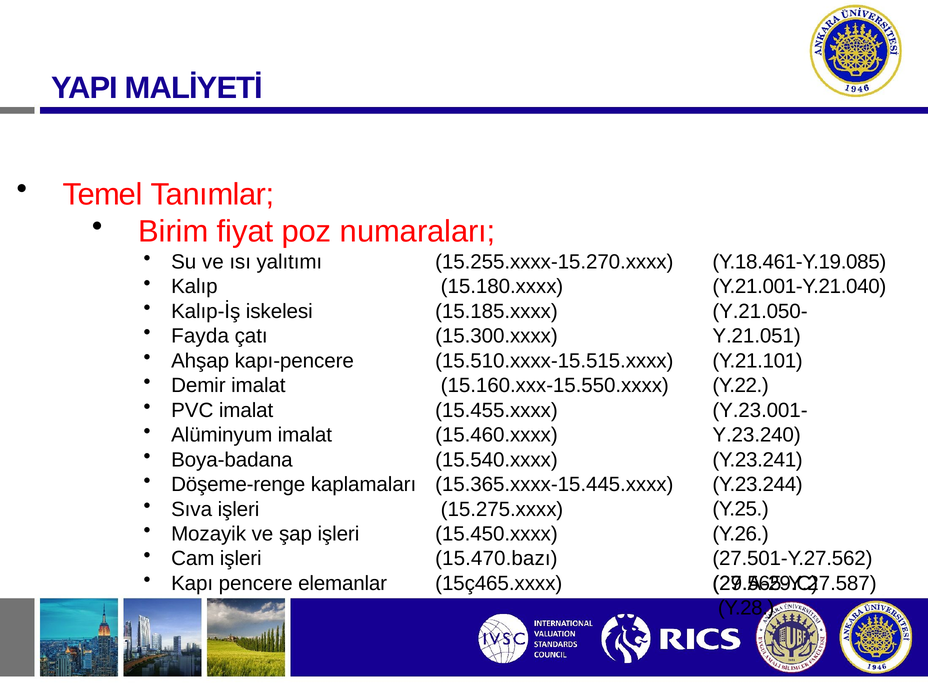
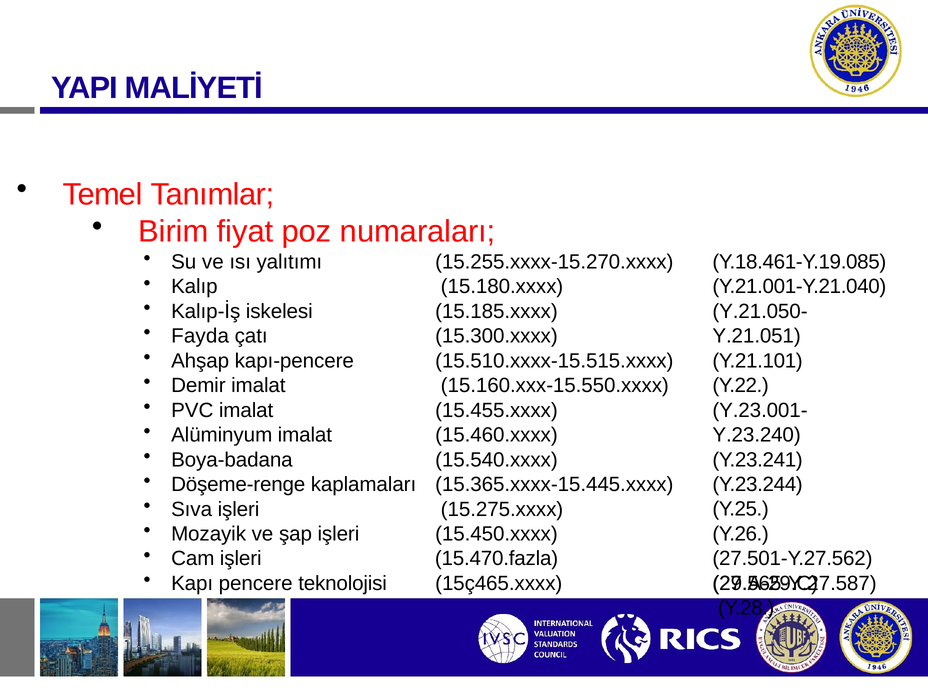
15.470.bazı: 15.470.bazı -> 15.470.fazla (497, 559)
elemanlar: elemanlar -> teknolojisi (343, 583)
